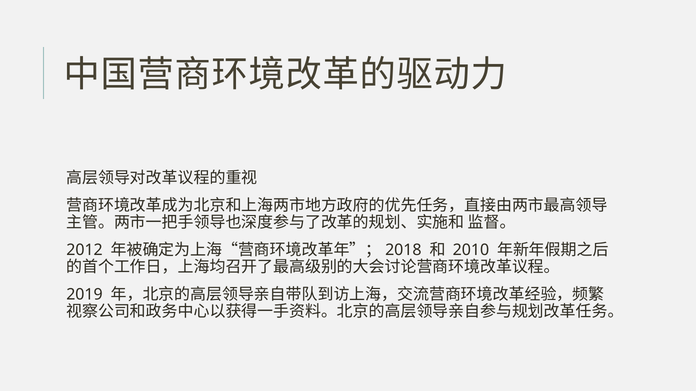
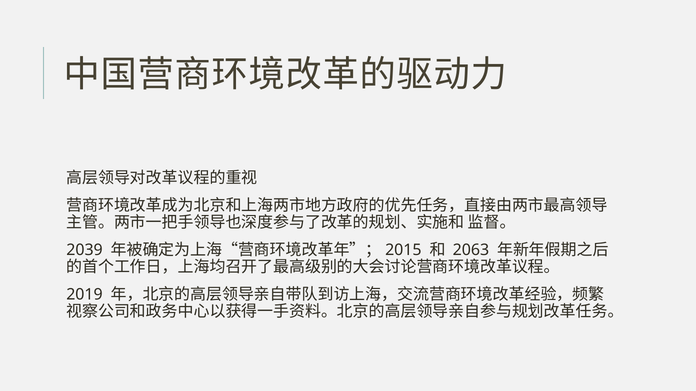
2012: 2012 -> 2039 (85, 250)
2018: 2018 -> 2015 (403, 250)
2010: 2010 -> 2063 (471, 250)
